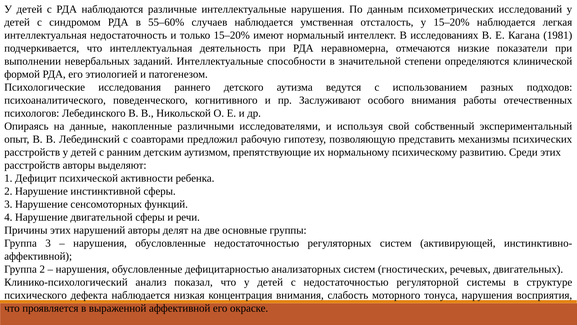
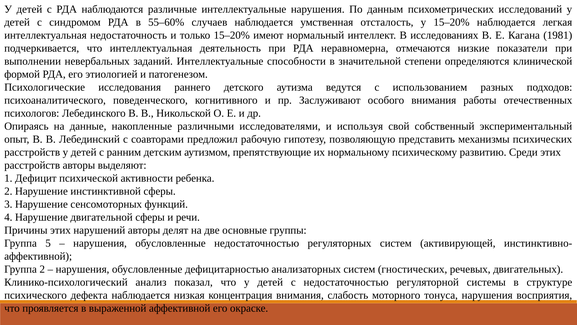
Группа 3: 3 -> 5 (48, 243)
